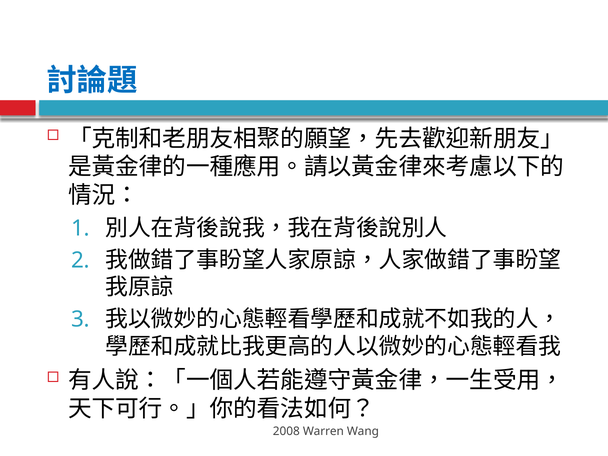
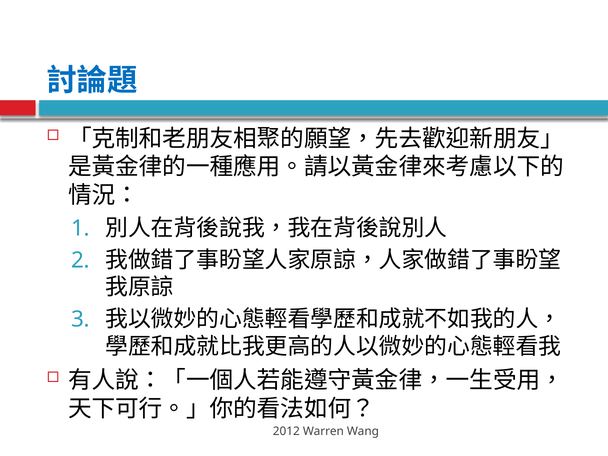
2008: 2008 -> 2012 (286, 431)
